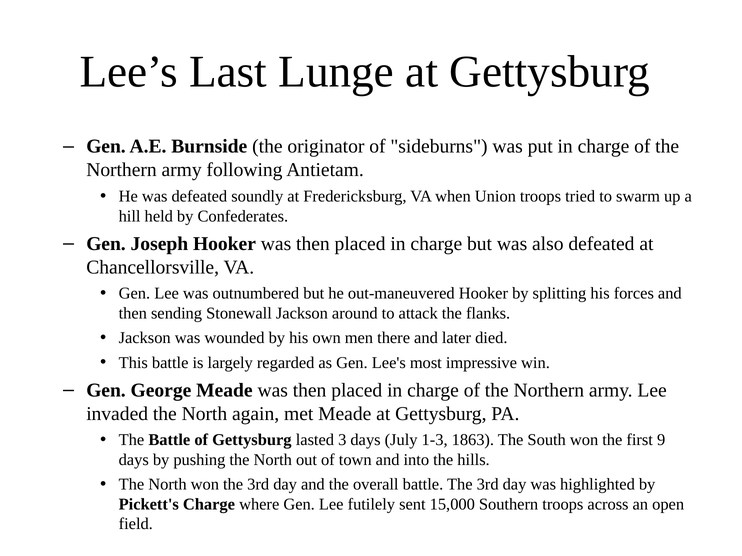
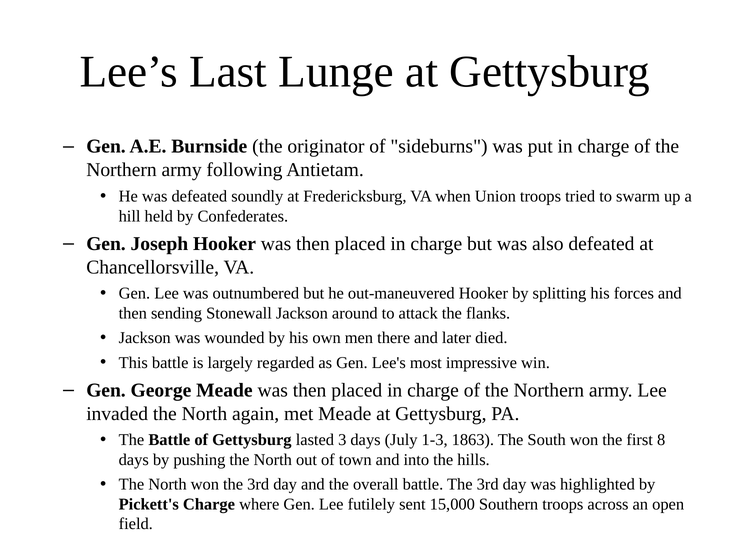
9: 9 -> 8 (661, 440)
